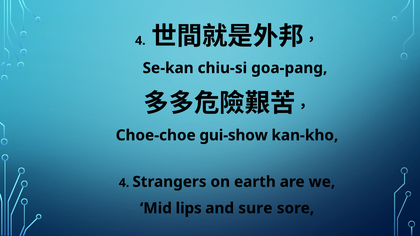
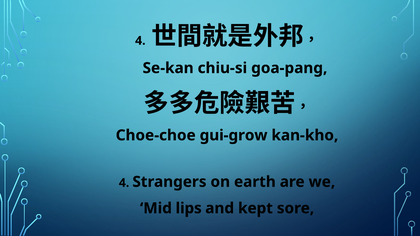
gui-show: gui-show -> gui-grow (234, 135)
sure: sure -> kept (255, 208)
